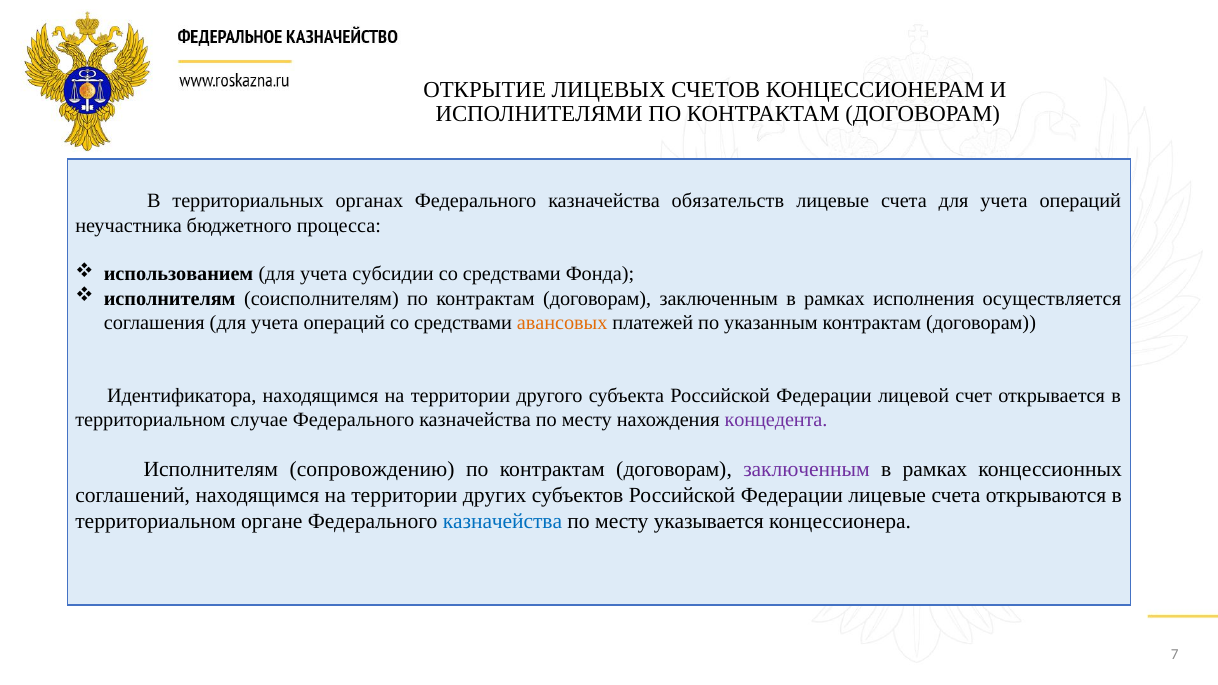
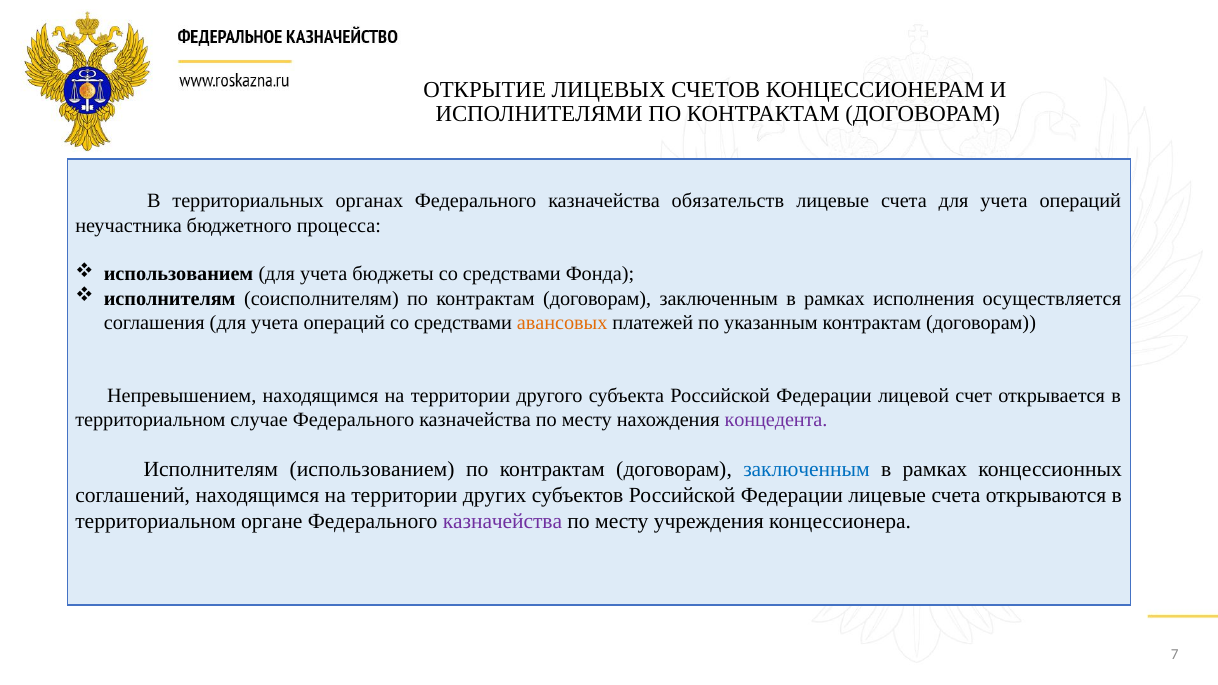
субсидии: субсидии -> бюджеты (393, 274)
Идентификатора: Идентификатора -> Непревышением (182, 396)
Исполнителям сопровождению: сопровождению -> использованием (372, 470)
заключенным colour: purple -> blue (806, 470)
казначейства colour: blue -> purple (502, 522)
указывается: указывается -> учреждения (709, 522)
